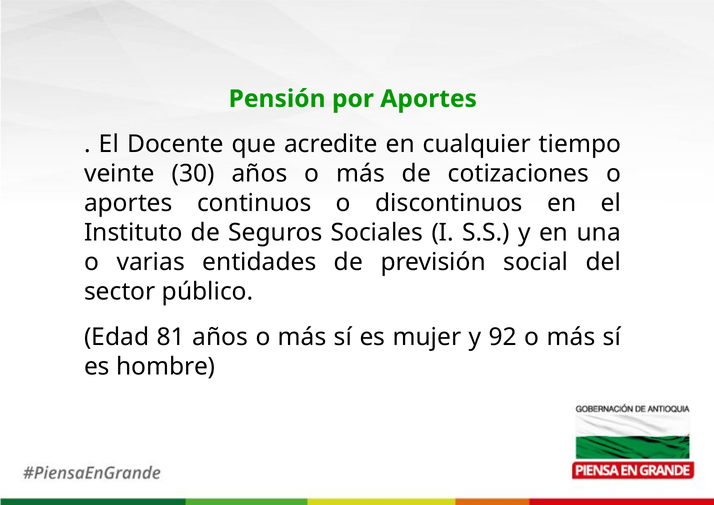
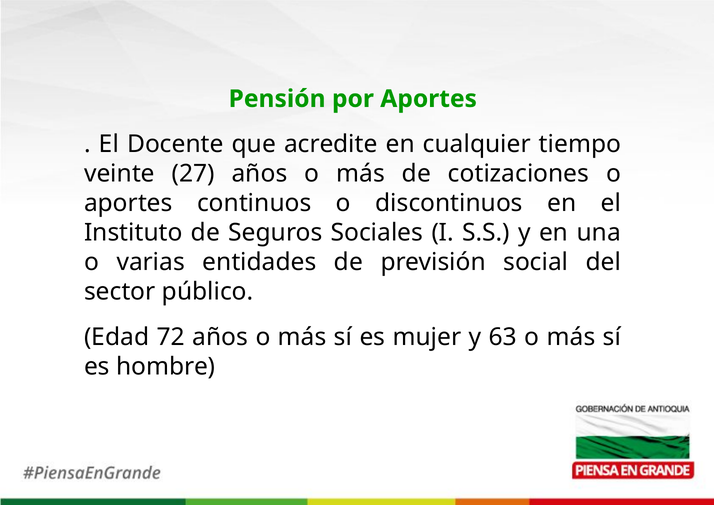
30: 30 -> 27 (193, 174)
81: 81 -> 72 (171, 337)
92: 92 -> 63 (503, 337)
